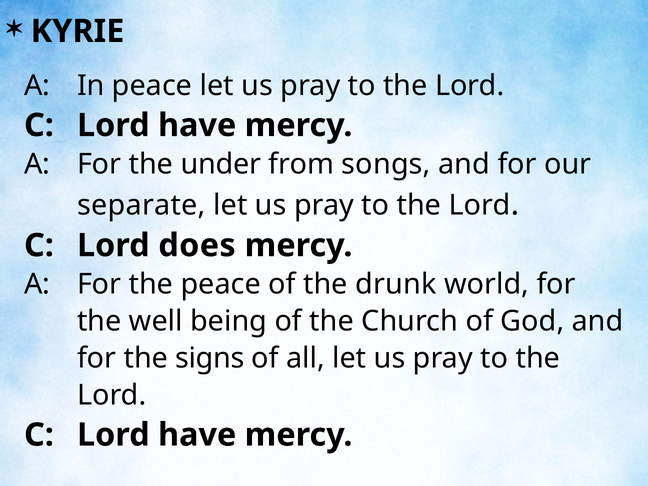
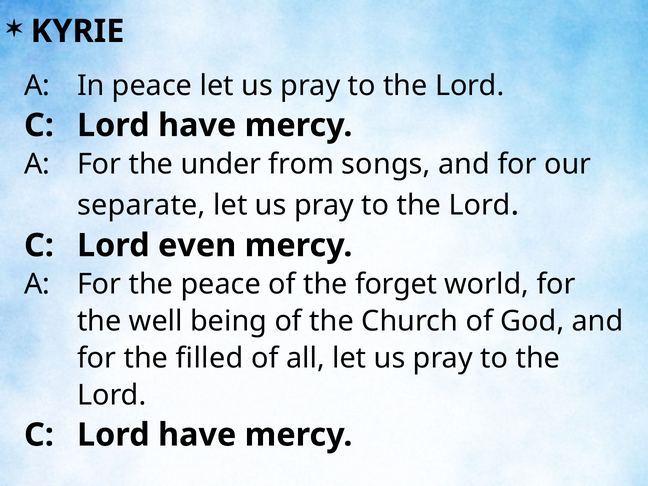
does: does -> even (197, 245)
drunk: drunk -> forget (396, 284)
signs: signs -> filled (210, 358)
